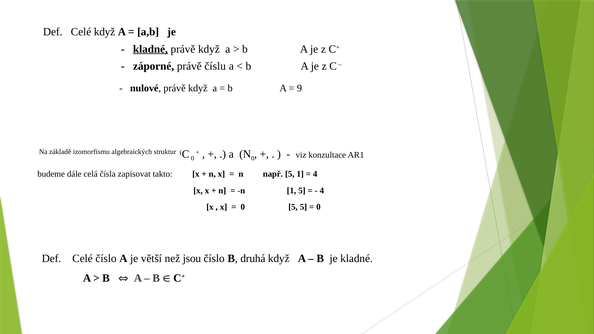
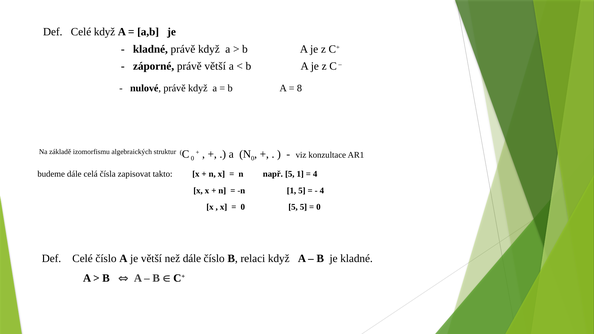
kladné underline: present -> none (150, 49)
právě číslu: číslu -> větší (215, 66)
9: 9 -> 8 (299, 88)
než jsou: jsou -> dále (192, 259)
druhá: druhá -> relaci (253, 259)
